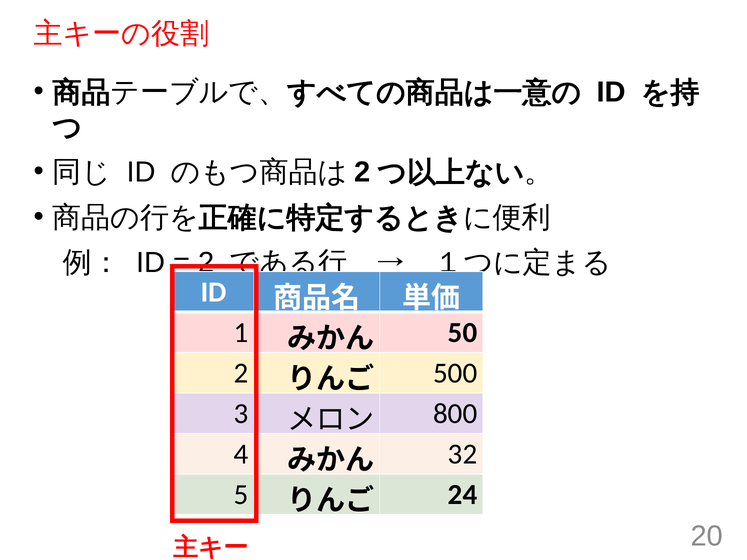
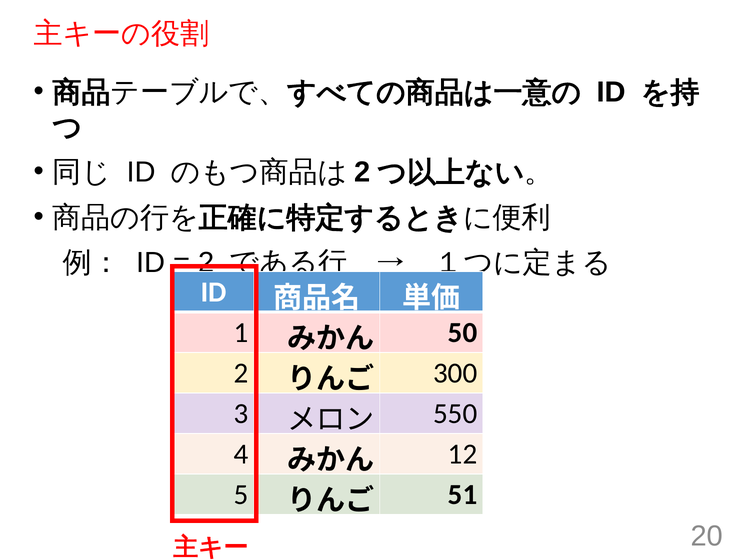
500: 500 -> 300 (455, 373)
800: 800 -> 550 (455, 414)
32: 32 -> 12 (463, 454)
24: 24 -> 51 (463, 495)
